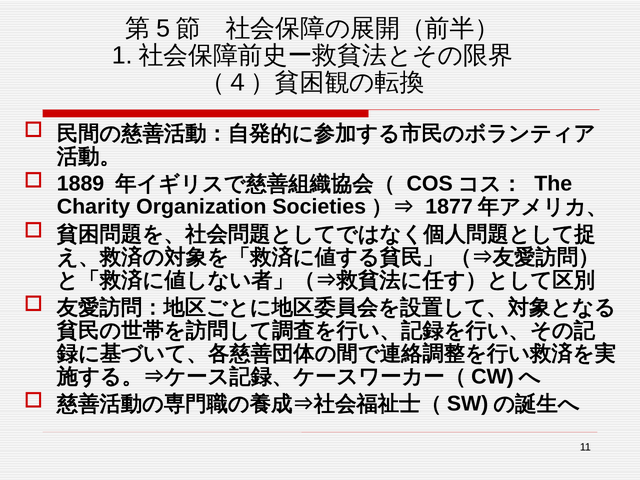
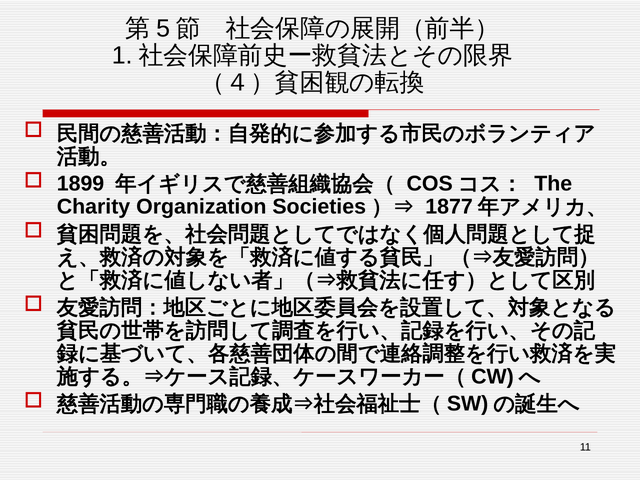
1889: 1889 -> 1899 (81, 184)
